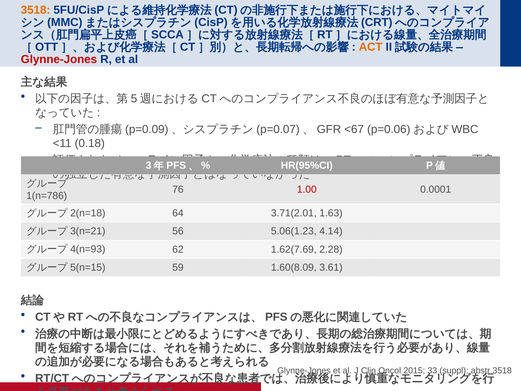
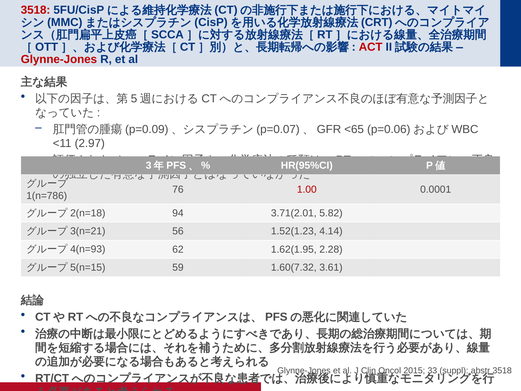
3518 colour: orange -> red (36, 10)
ACT colour: orange -> red (371, 47)
<67: <67 -> <65 (354, 129)
0.18: 0.18 -> 2.97 (90, 143)
64: 64 -> 94 (178, 213)
1.63: 1.63 -> 5.82 (331, 213)
5.06(1.23: 5.06(1.23 -> 1.52(1.23 (294, 231)
1.62(7.69: 1.62(7.69 -> 1.62(1.95 (294, 249)
1.60(8.09: 1.60(8.09 -> 1.60(7.32 (294, 267)
